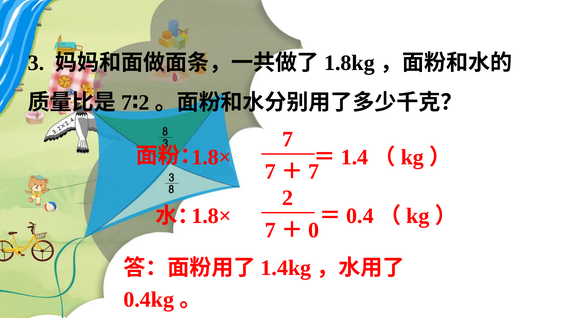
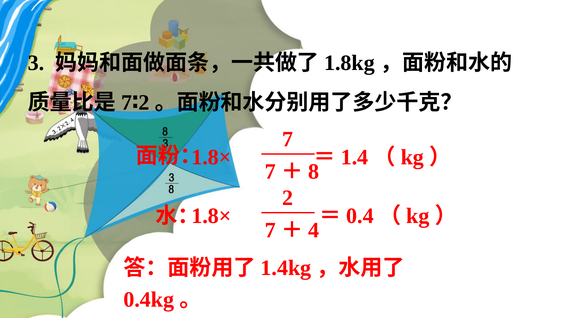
7: 7 -> 8 (314, 172)
0: 0 -> 4 (314, 231)
